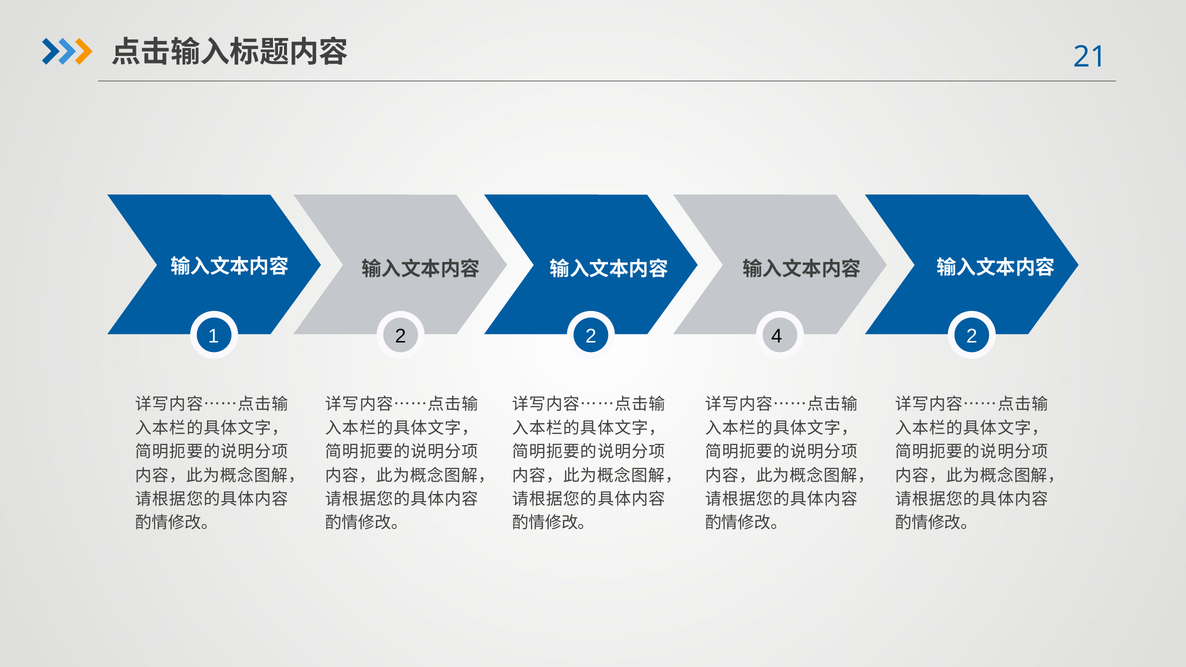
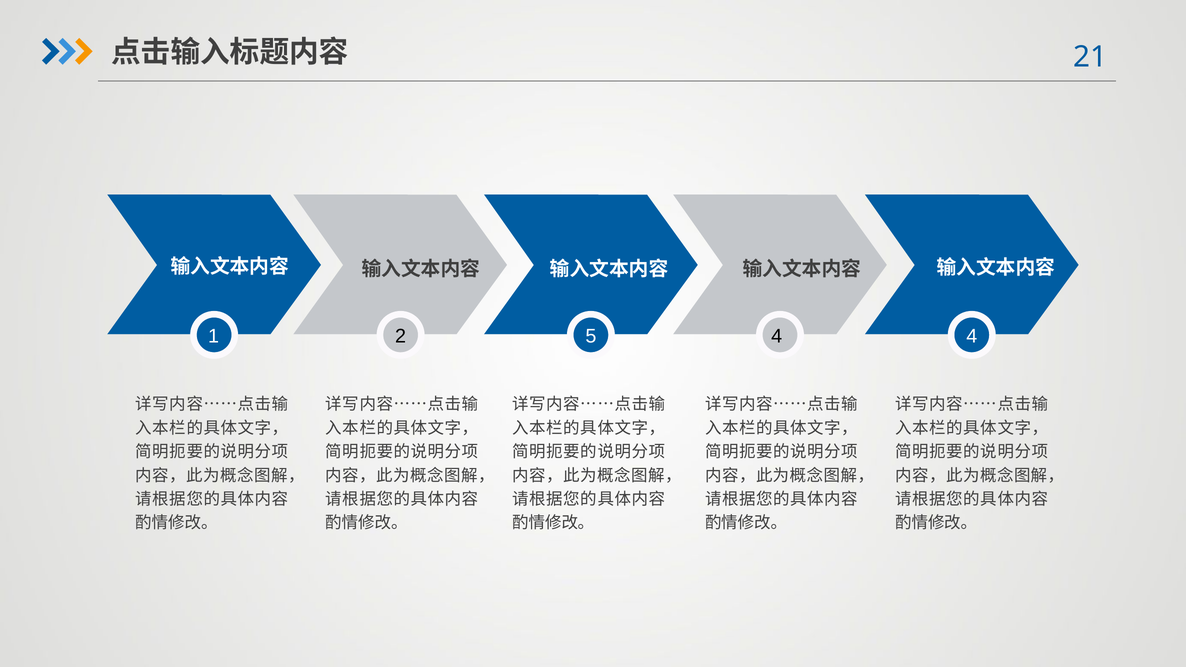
2 2: 2 -> 5 (591, 336)
4 2: 2 -> 4 (972, 336)
